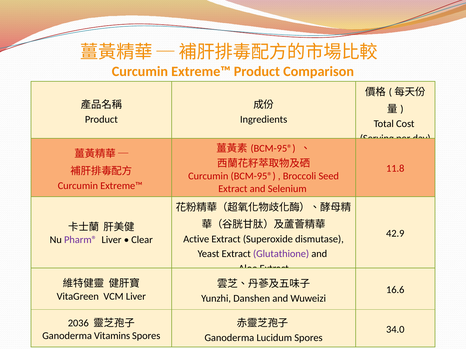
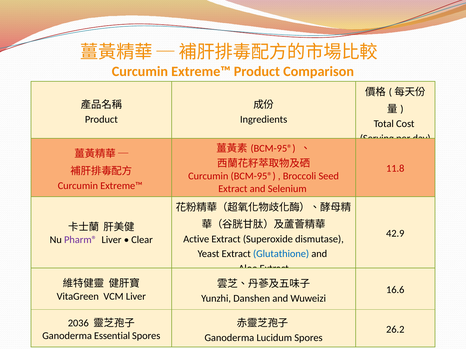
Glutathione colour: purple -> blue (281, 254)
34.0: 34.0 -> 26.2 (395, 330)
Vitamins: Vitamins -> Essential (112, 336)
